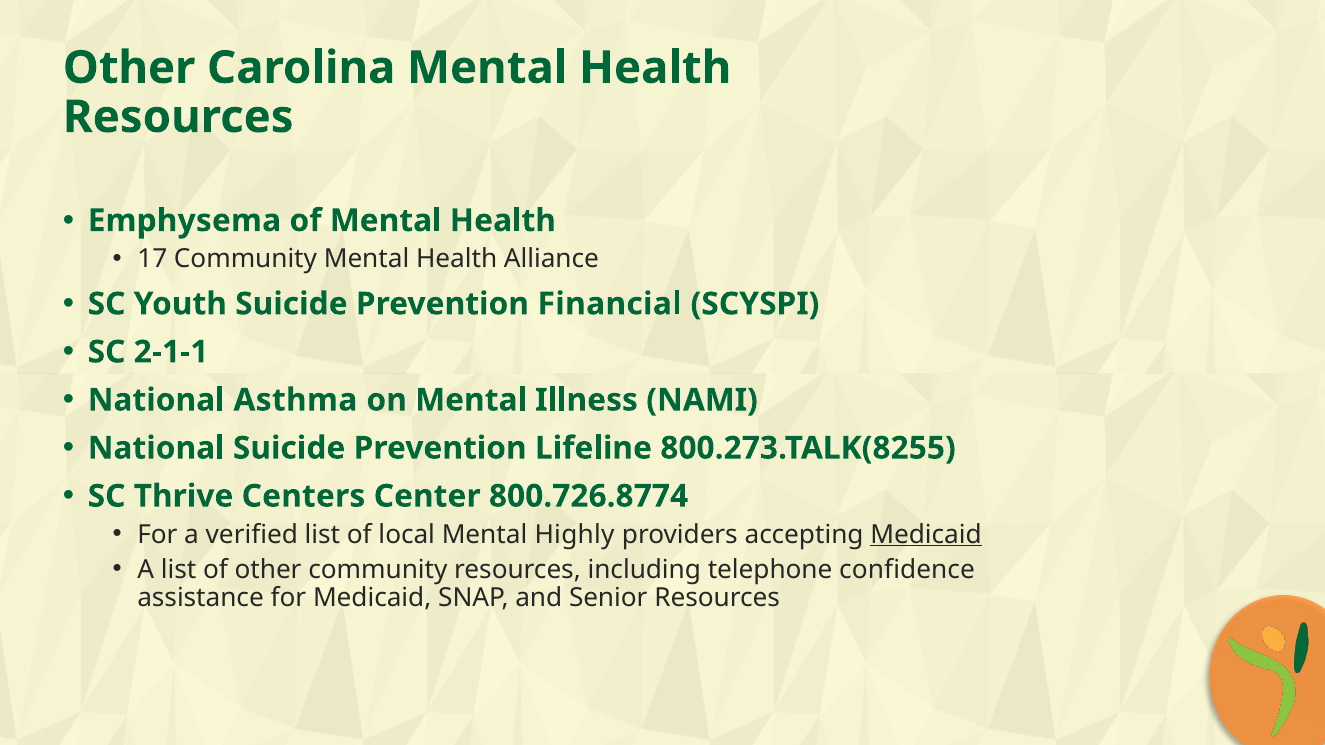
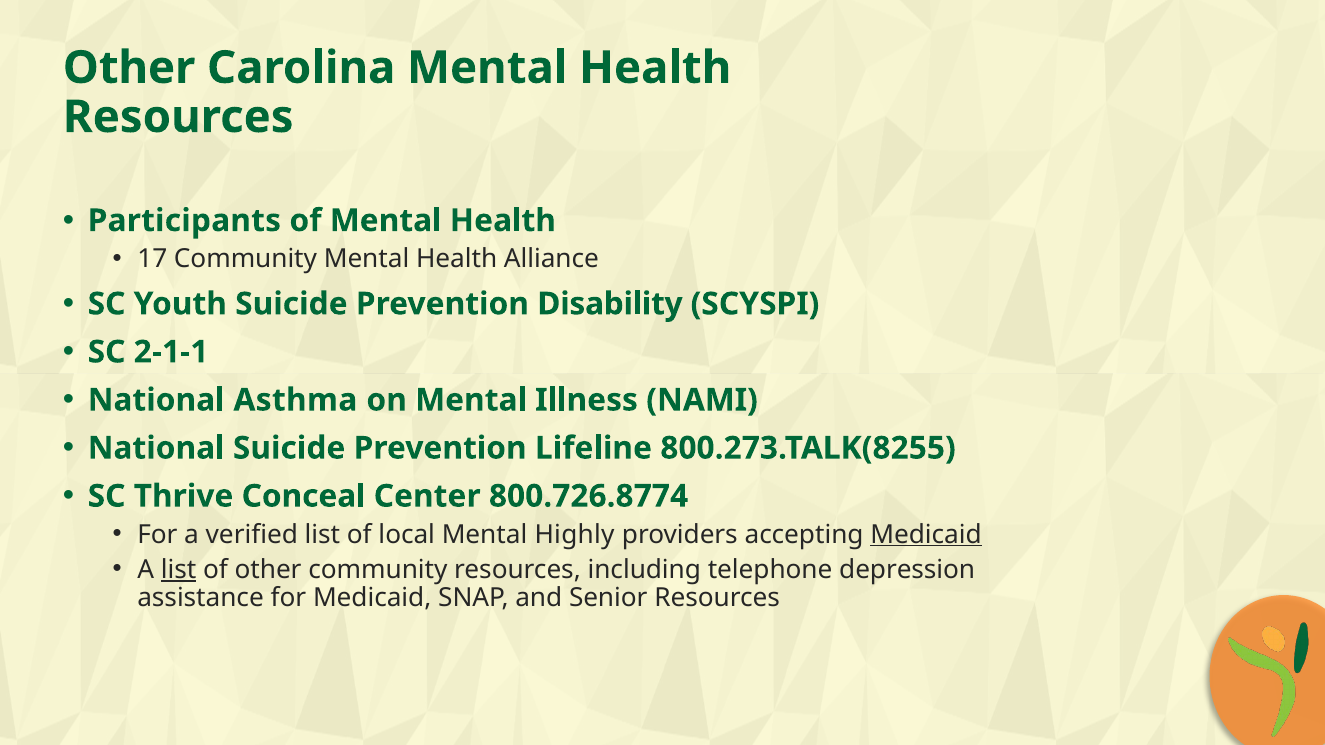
Emphysema: Emphysema -> Participants (184, 221)
Financial: Financial -> Disability (610, 304)
Centers: Centers -> Conceal (304, 496)
list underline: none -> present (179, 570)
confidence: confidence -> depression (907, 570)
